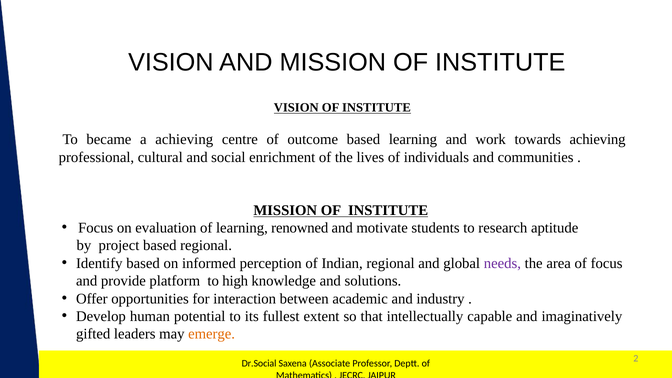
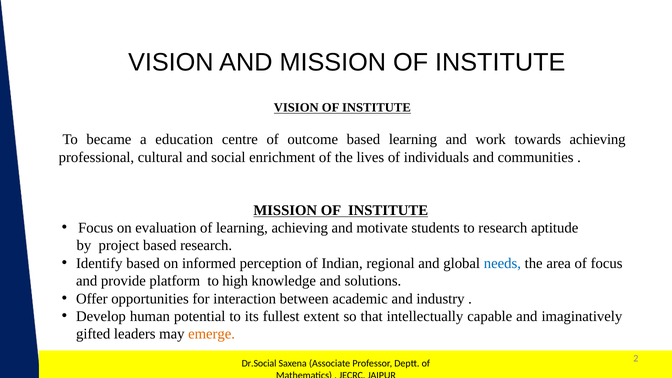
a achieving: achieving -> education (184, 139)
learning renowned: renowned -> achieving (300, 228)
based regional: regional -> research (206, 245)
needs colour: purple -> blue (502, 263)
